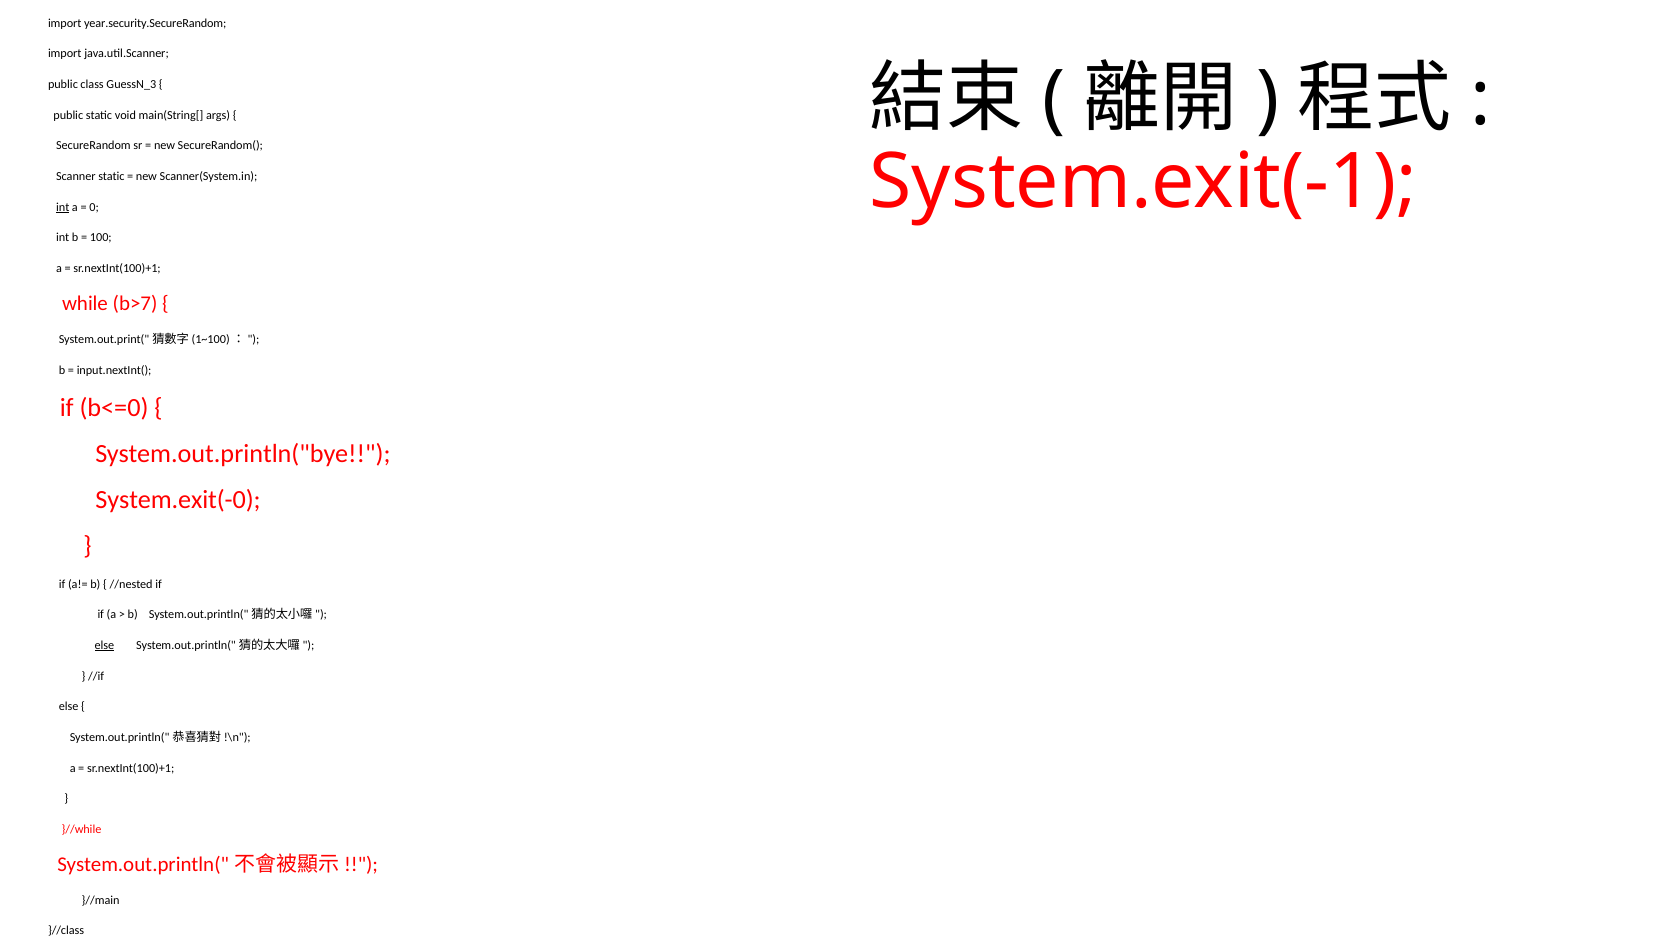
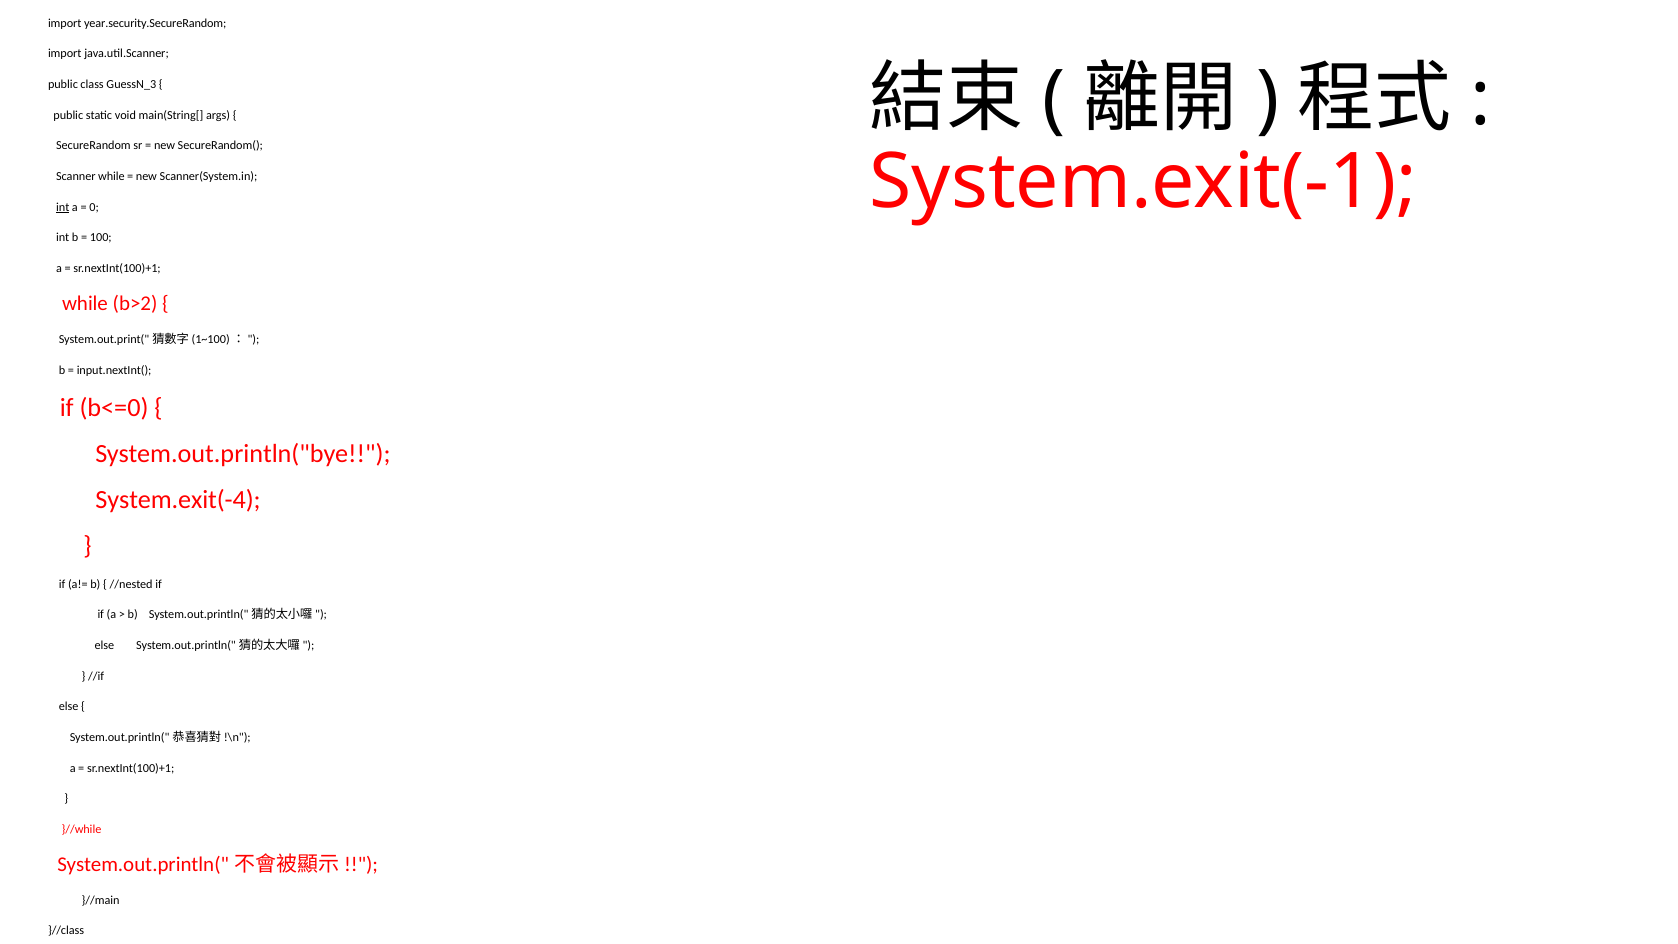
Scanner static: static -> while (111, 177)
b>7: b>7 -> b>2 (135, 304)
System.exit(-0: System.exit(-0 -> System.exit(-4 (178, 500)
else underline: present -> none (104, 645)
